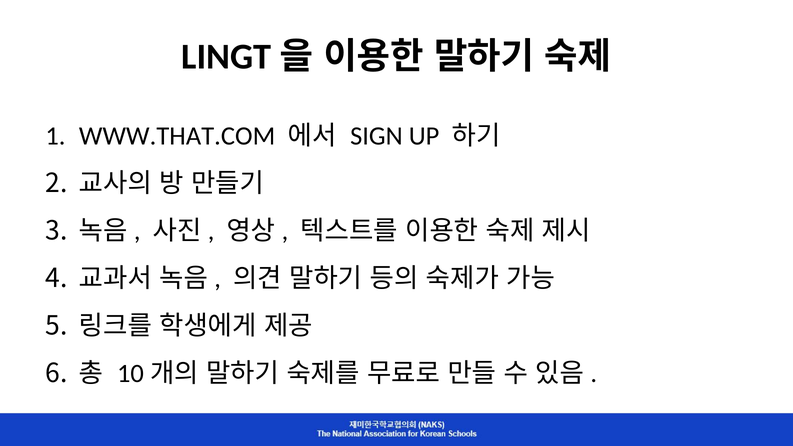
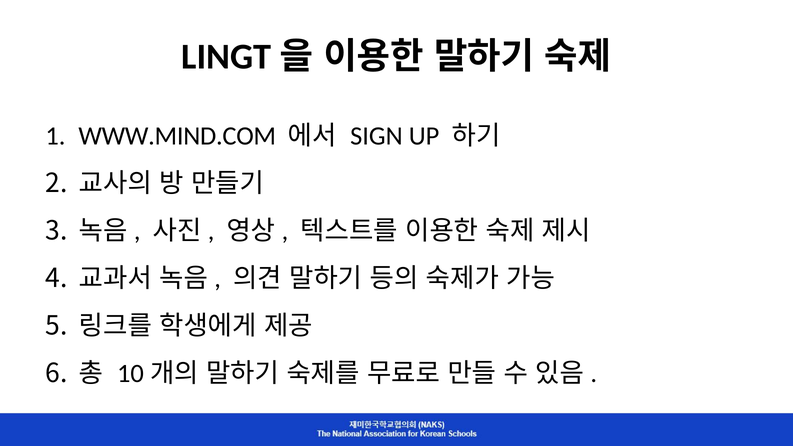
WWW.THAT.COM: WWW.THAT.COM -> WWW.MIND.COM (177, 136)
